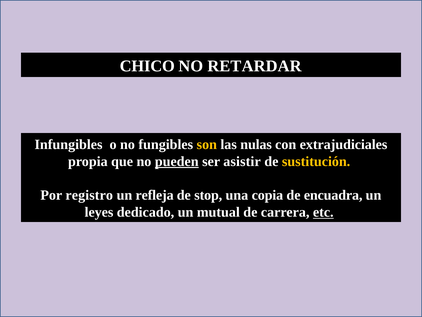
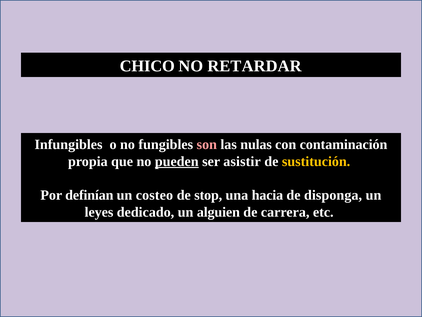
son colour: yellow -> pink (207, 144)
extrajudiciales: extrajudiciales -> contaminación (344, 144)
registro: registro -> definían (89, 195)
refleja: refleja -> costeo (154, 195)
copia: copia -> hacia (267, 195)
encuadra: encuadra -> disponga (333, 195)
mutual: mutual -> alguien (218, 212)
etc underline: present -> none (323, 212)
